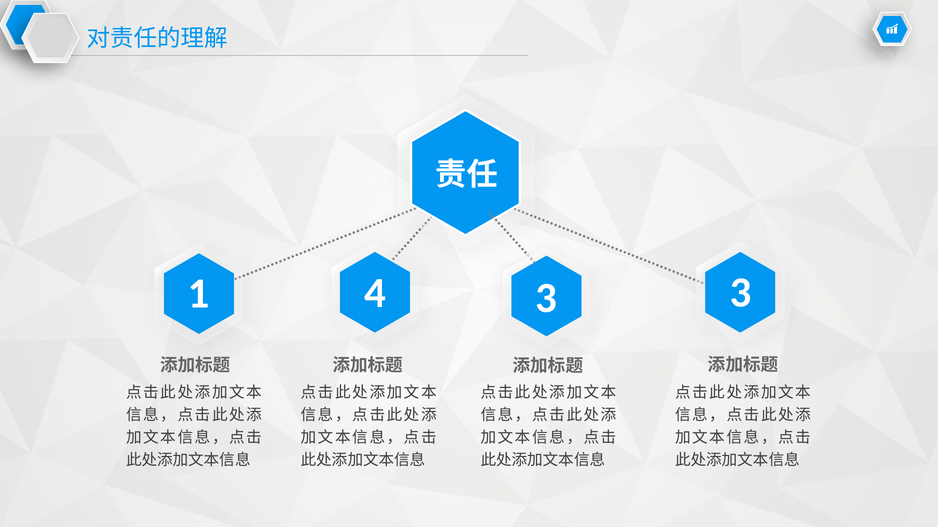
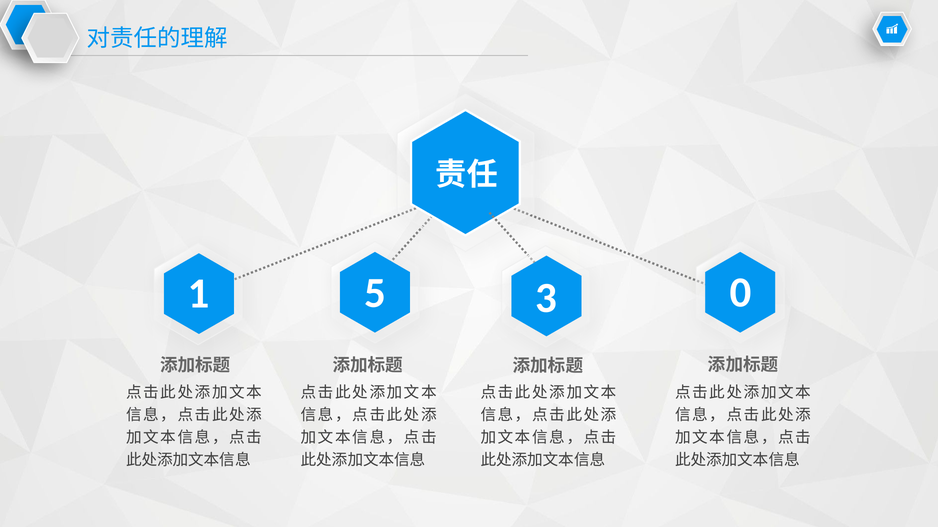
4: 4 -> 5 (375, 294)
3 3: 3 -> 0 (741, 293)
